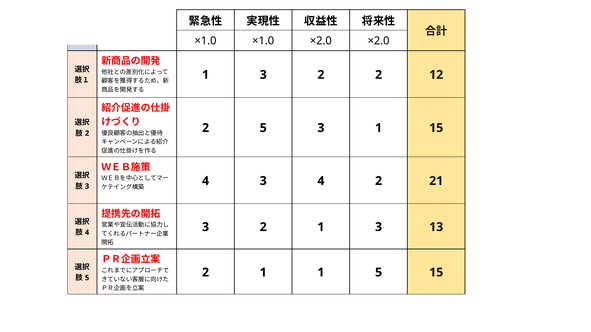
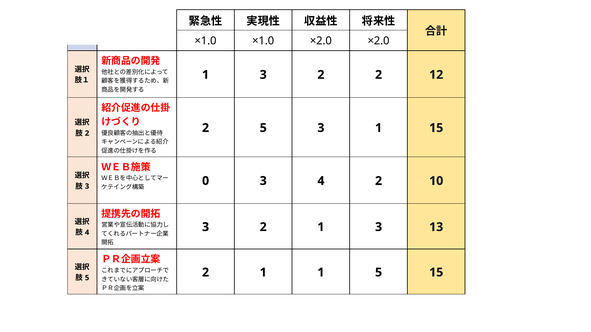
4: 4 -> 0 (206, 181)
21: 21 -> 10 (436, 181)
